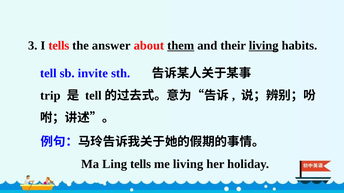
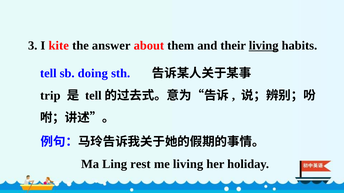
I tells: tells -> kite (59, 46)
them underline: present -> none (181, 46)
invite: invite -> doing (93, 73)
Ling tells: tells -> rest (140, 165)
